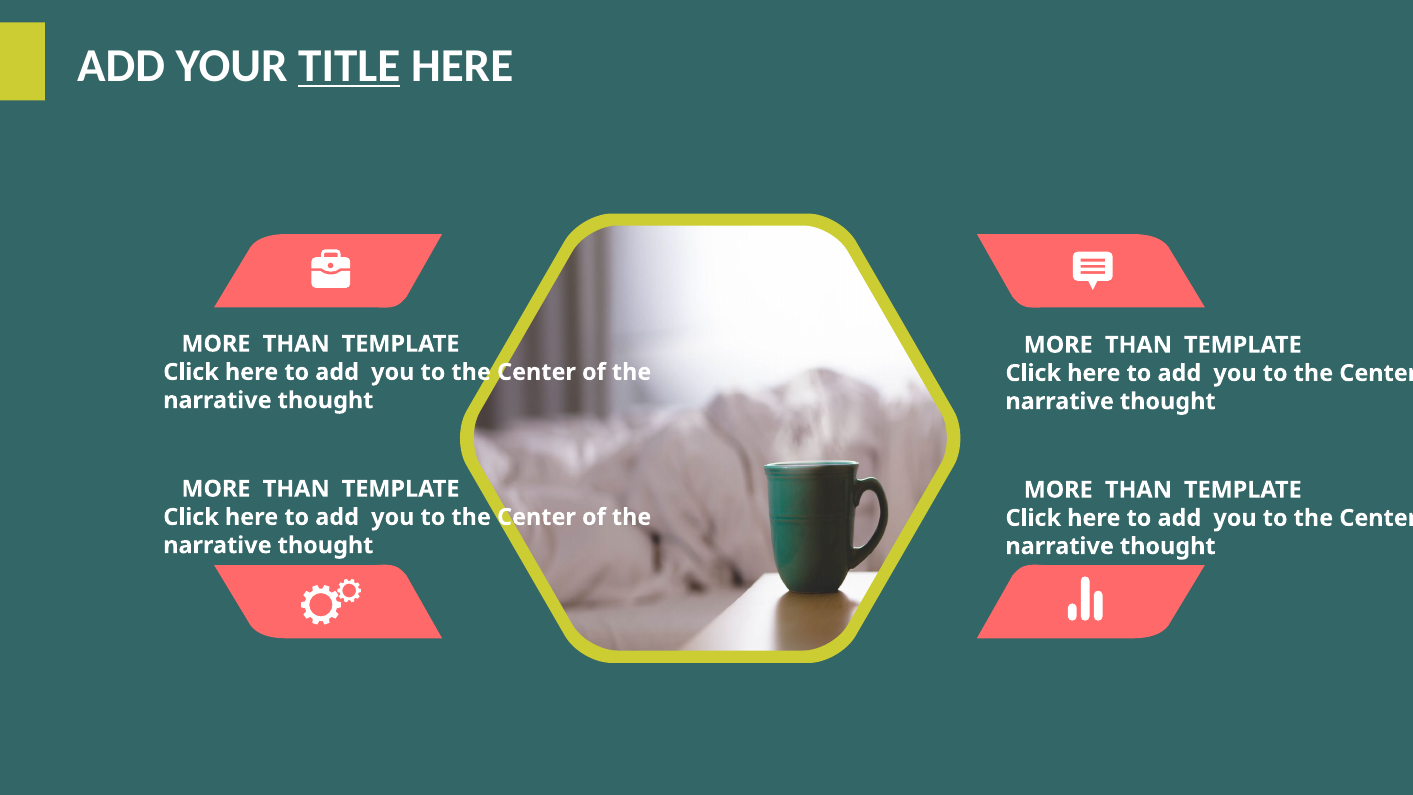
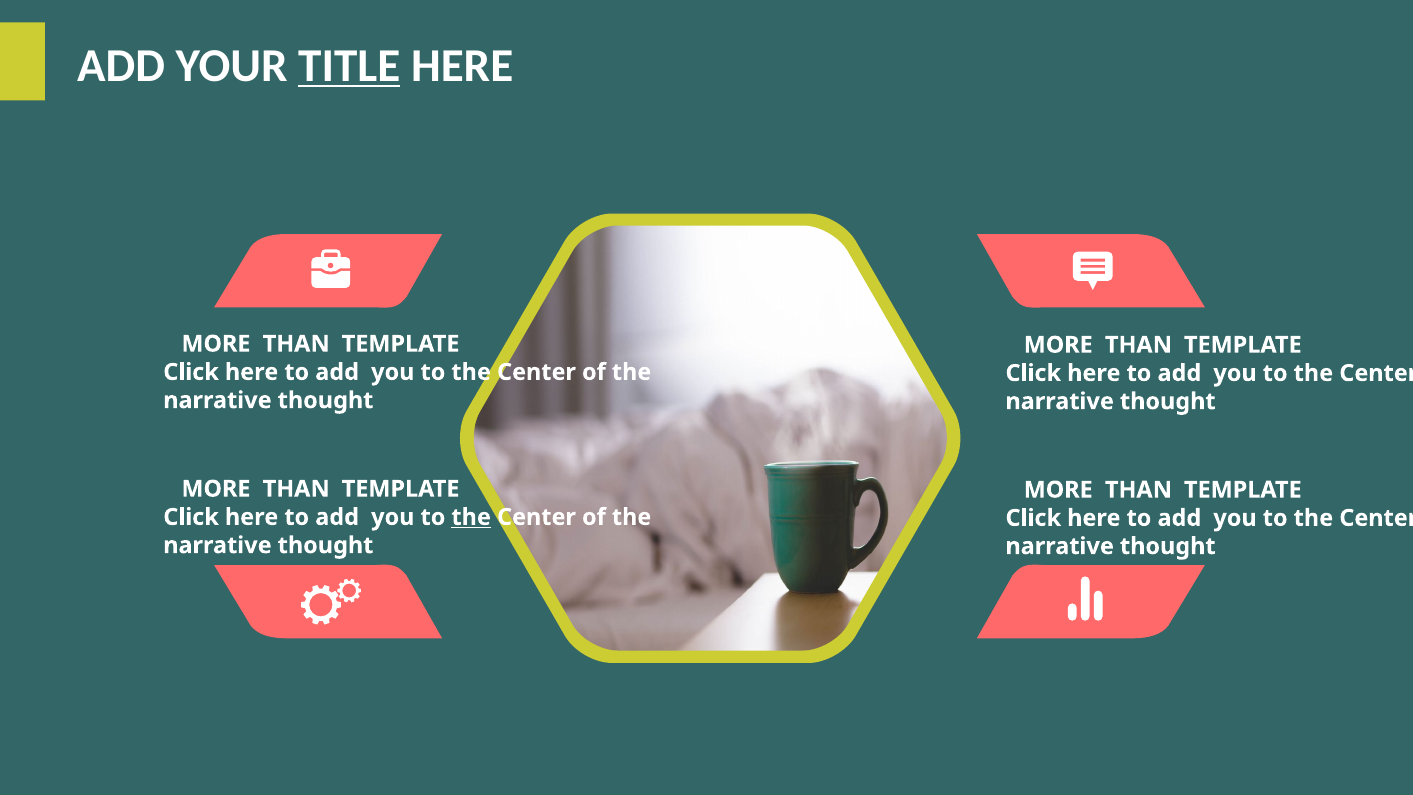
the underline: none -> present (471, 517)
